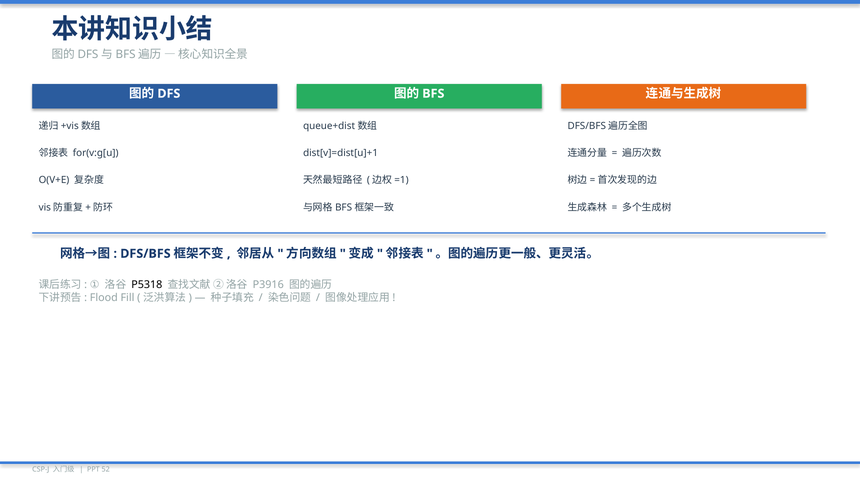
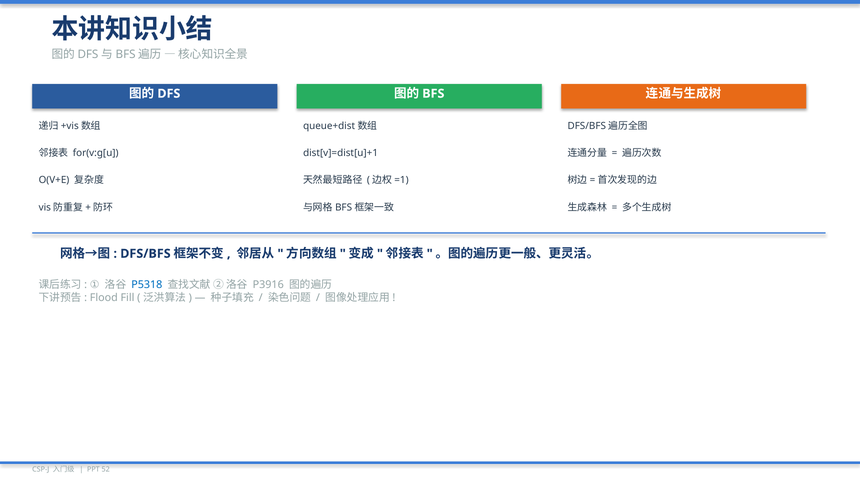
P5318 colour: black -> blue (147, 285)
